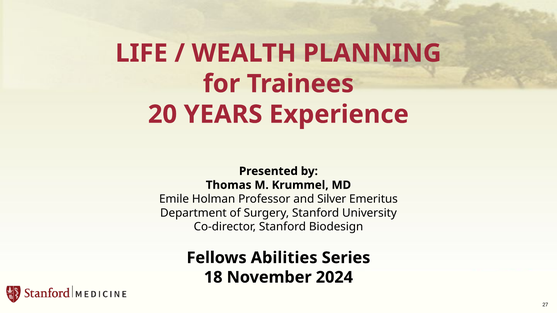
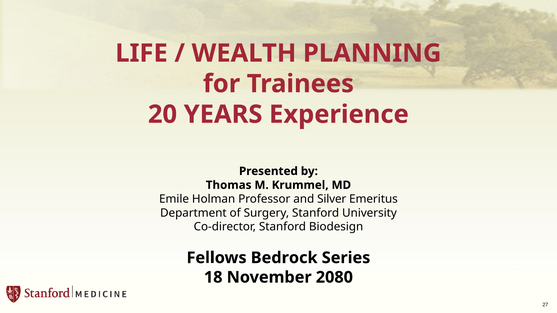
Abilities: Abilities -> Bedrock (284, 258)
2024: 2024 -> 2080 (334, 278)
